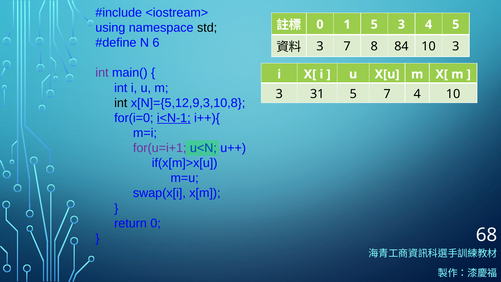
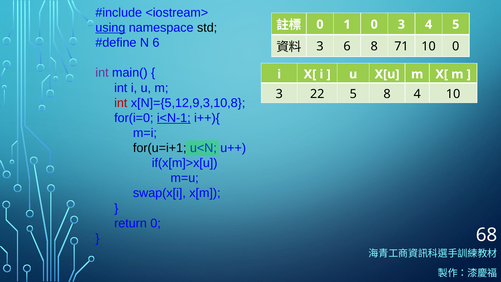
1 5: 5 -> 0 (374, 24)
using underline: none -> present (110, 28)
3 7: 7 -> 6 (347, 46)
84: 84 -> 71 (401, 46)
10 3: 3 -> 0 (456, 46)
31: 31 -> 22 (317, 94)
5 7: 7 -> 8 (387, 94)
int colour: black -> red (121, 103)
for(u=i+1 colour: purple -> black (160, 148)
